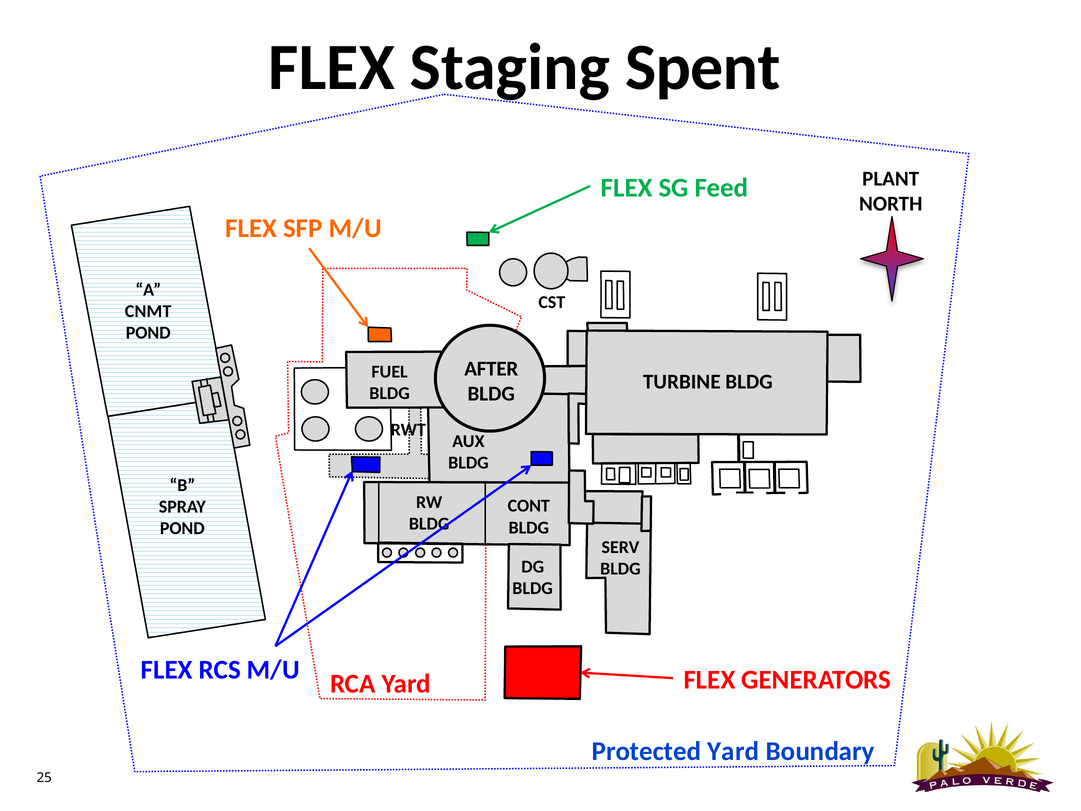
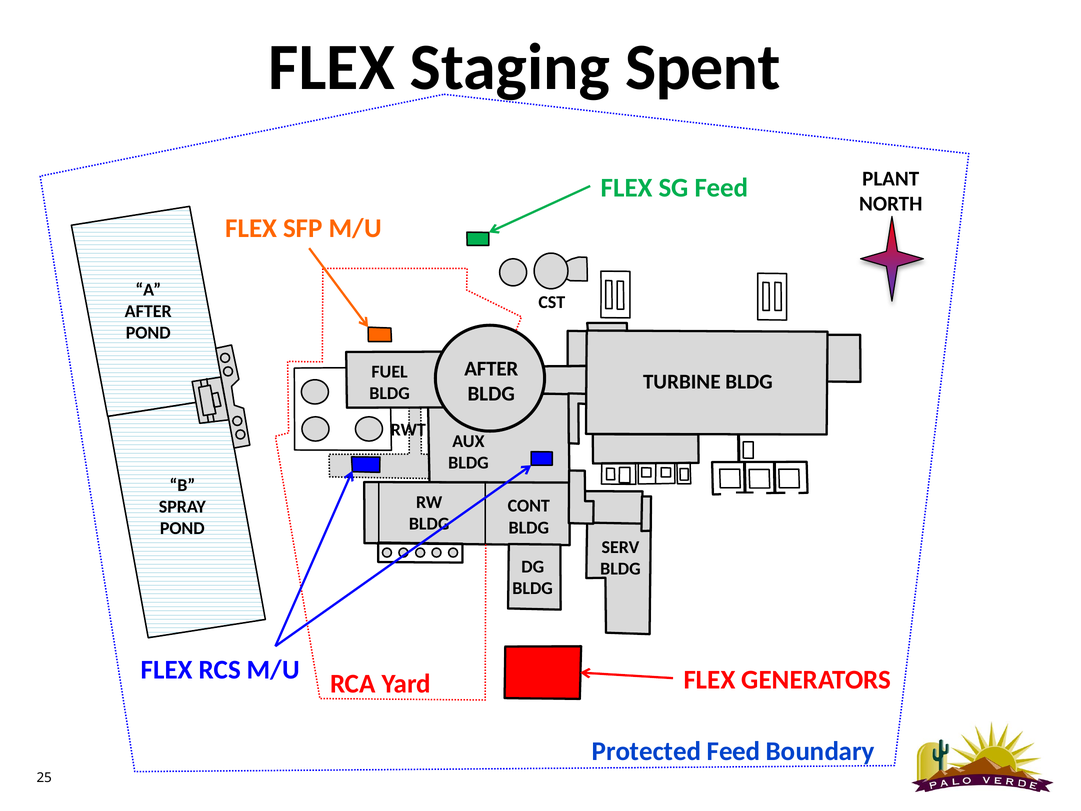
CNMT: CNMT -> AFTER (148, 311)
Protected Yard: Yard -> Feed (734, 751)
